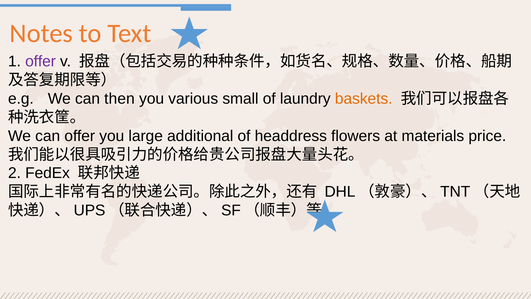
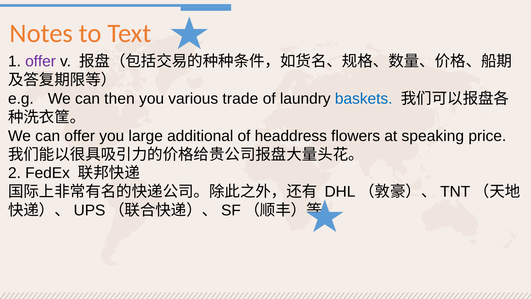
small: small -> trade (240, 99)
baskets colour: orange -> blue (364, 99)
materials: materials -> speaking (433, 136)
